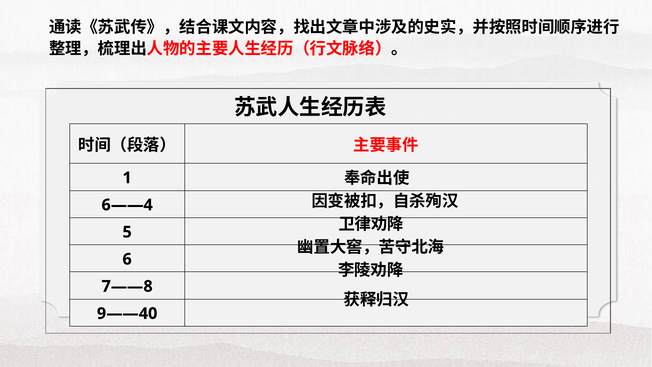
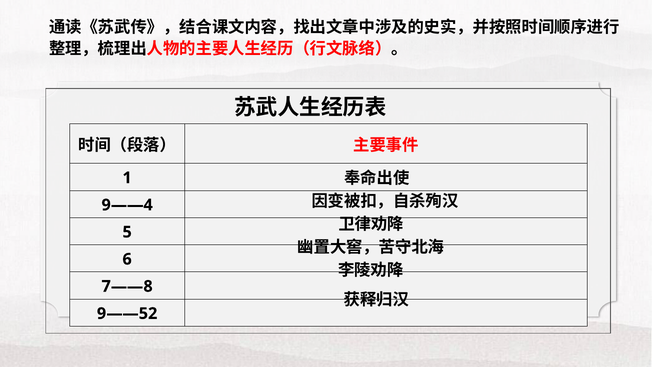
6——4: 6——4 -> 9——4 (127, 205)
9——40: 9——40 -> 9——52 (127, 313)
